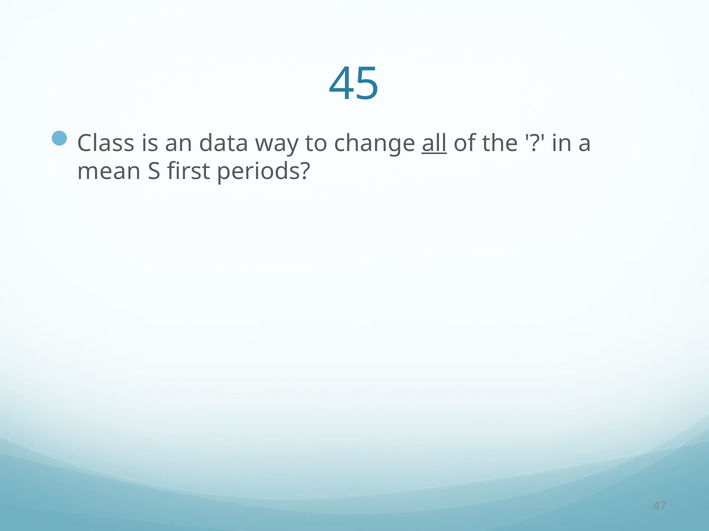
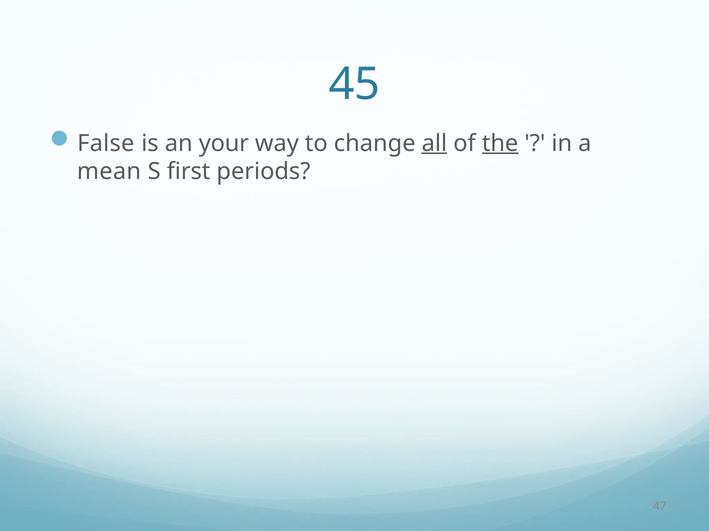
Class: Class -> False (106, 143)
data: data -> your (224, 143)
the underline: none -> present (500, 143)
